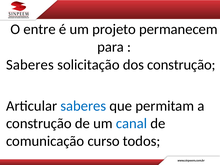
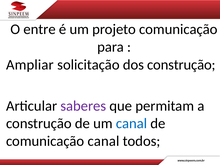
projeto permanecem: permanecem -> comunicação (178, 29)
Saberes: Saberes -> Ampliar (30, 65)
saberes colour: blue -> purple (83, 106)
comunicação curso: curso -> canal (103, 141)
